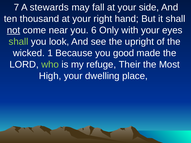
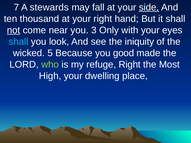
side underline: none -> present (149, 7)
6: 6 -> 3 (94, 30)
shall colour: light green -> light blue (19, 42)
upright: upright -> iniquity (139, 42)
1: 1 -> 5 (50, 53)
refuge Their: Their -> Right (130, 65)
